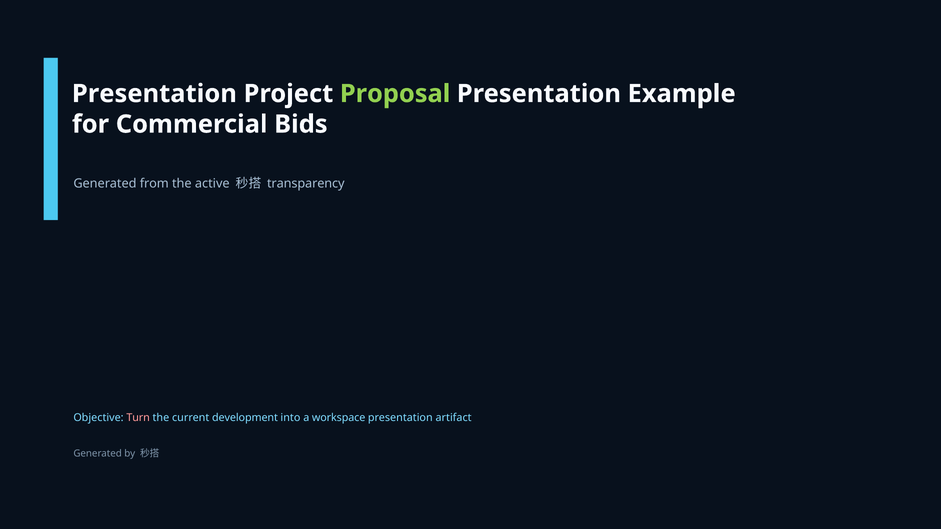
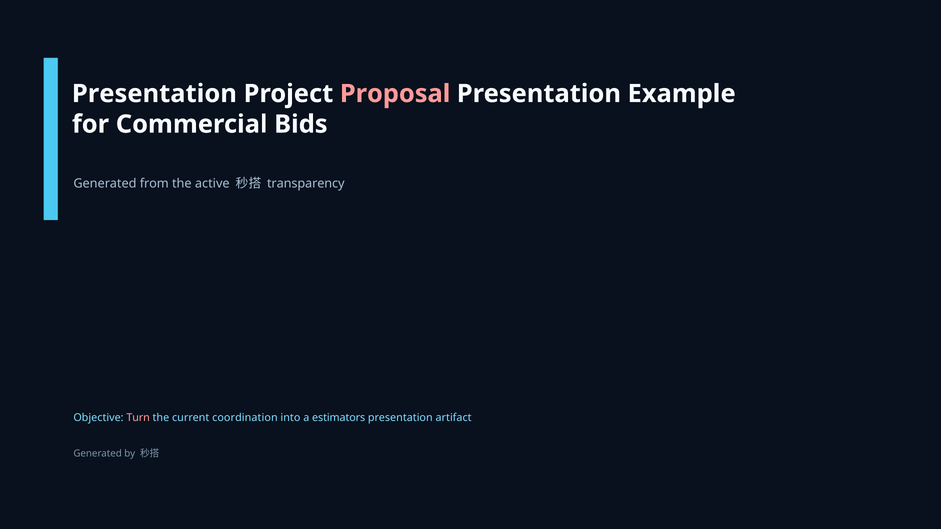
Proposal colour: light green -> pink (395, 94)
development: development -> coordination (245, 418)
workspace: workspace -> estimators (339, 418)
